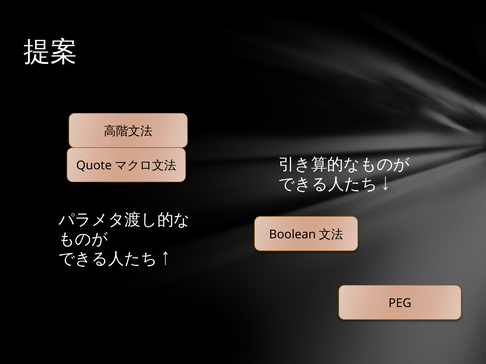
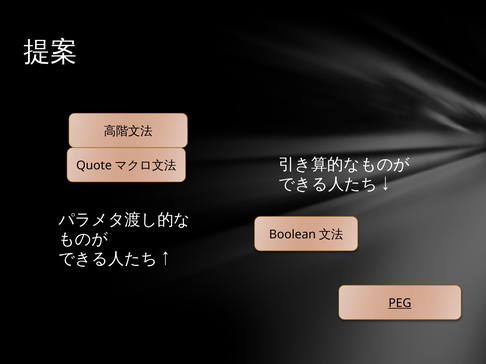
PEG underline: none -> present (400, 304)
